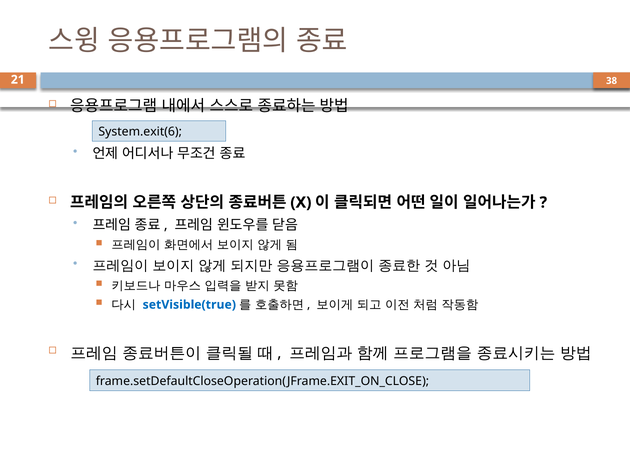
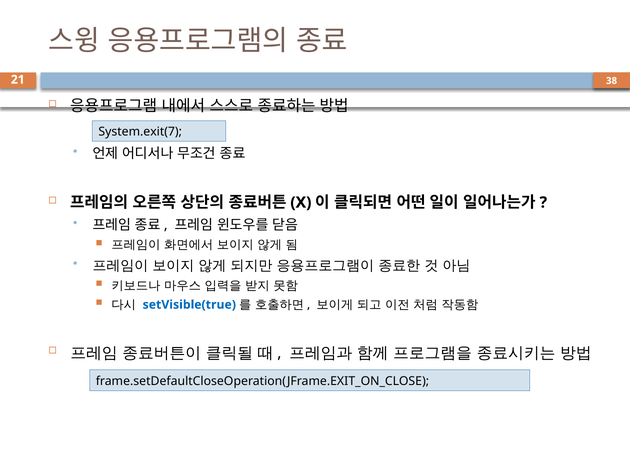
System.exit(6: System.exit(6 -> System.exit(7 (140, 132)
